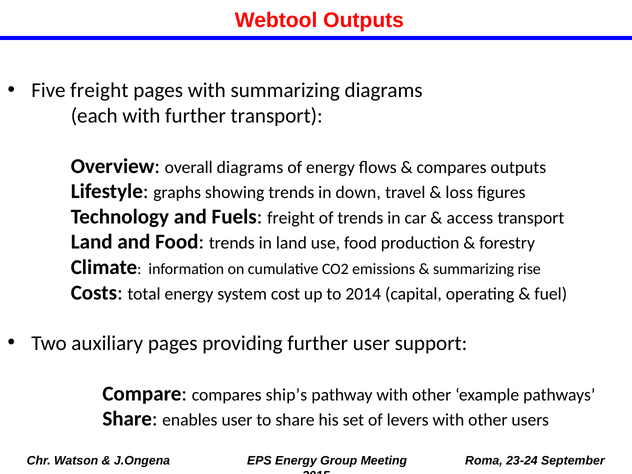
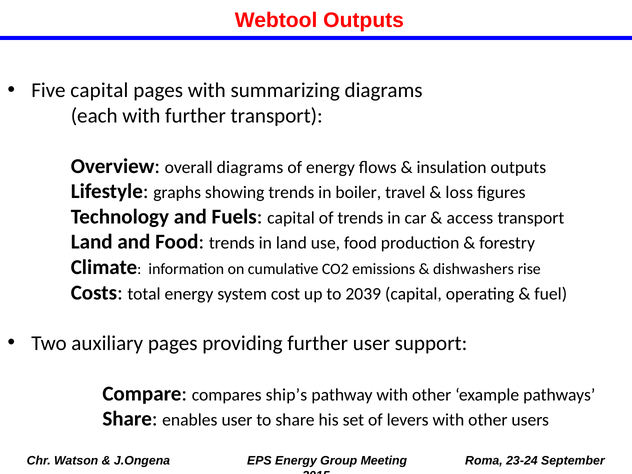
Five freight: freight -> capital (99, 90)
compares: compares -> insulation (452, 167)
down: down -> boiler (358, 193)
Fuels freight: freight -> capital (291, 218)
summarizing: summarizing -> dishwashers (473, 269)
2014: 2014 -> 2039 (363, 294)
